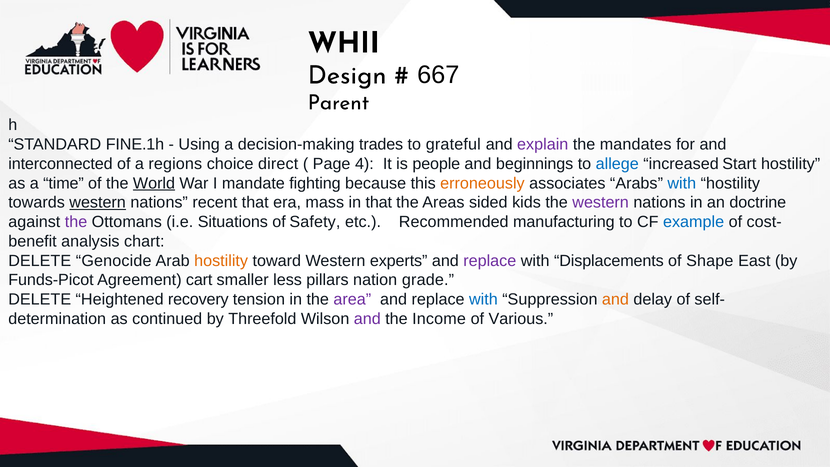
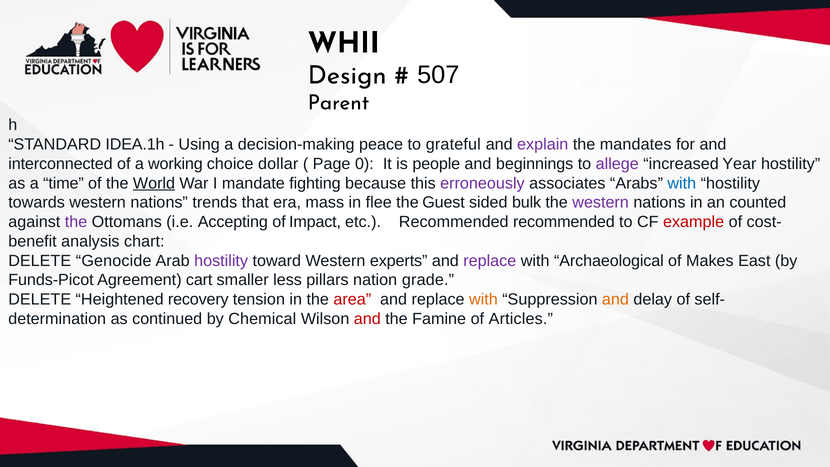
667: 667 -> 507 (438, 75)
FINE.1h: FINE.1h -> IDEA.1h (135, 144)
trades: trades -> peace (381, 144)
regions: regions -> working (175, 164)
direct: direct -> dollar (278, 164)
4: 4 -> 0 (364, 164)
allege colour: blue -> purple (617, 164)
Start: Start -> Year (739, 164)
erroneously colour: orange -> purple (482, 183)
western underline: present -> none (98, 203)
recent: recent -> trends (215, 203)
in that: that -> flee (379, 203)
Areas: Areas -> Guest (444, 203)
kids: kids -> bulk (527, 203)
doctrine: doctrine -> counted (758, 203)
Situations: Situations -> Accepting (233, 222)
Safety: Safety -> Impact (315, 222)
Recommended manufacturing: manufacturing -> recommended (564, 222)
example colour: blue -> red (694, 222)
hostility colour: orange -> purple (221, 261)
Displacements: Displacements -> Archaeological (609, 261)
Shape: Shape -> Makes (710, 261)
area colour: purple -> red (352, 299)
with colour: blue -> orange (483, 299)
Threefold: Threefold -> Chemical (262, 319)
and colour: purple -> red (367, 319)
Income: Income -> Famine (439, 319)
Various: Various -> Articles (521, 319)
